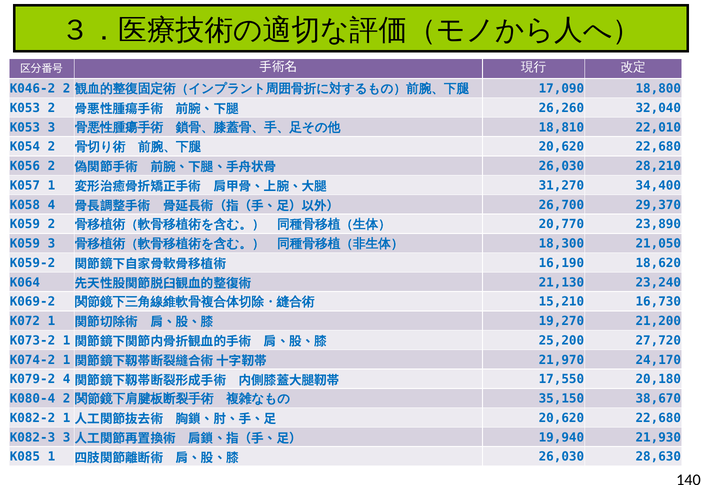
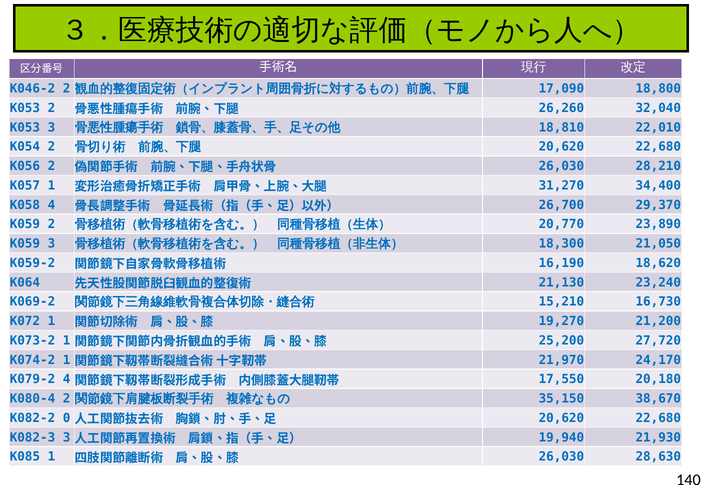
K082-2 1: 1 -> 0 (67, 418)
